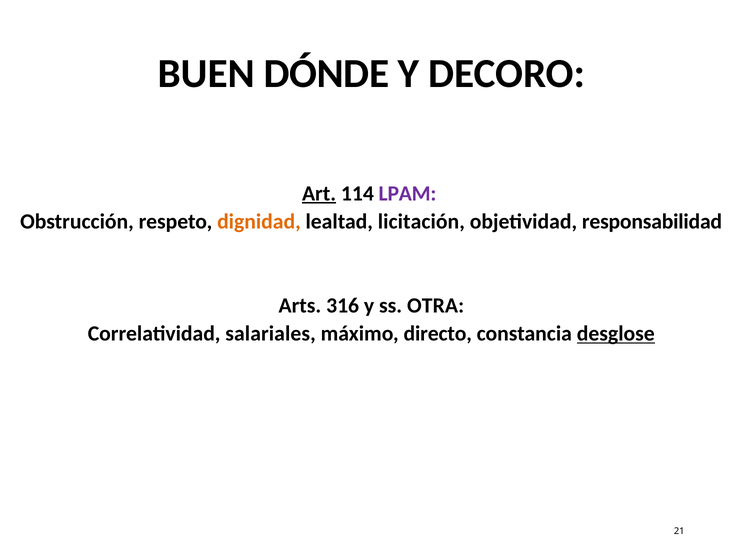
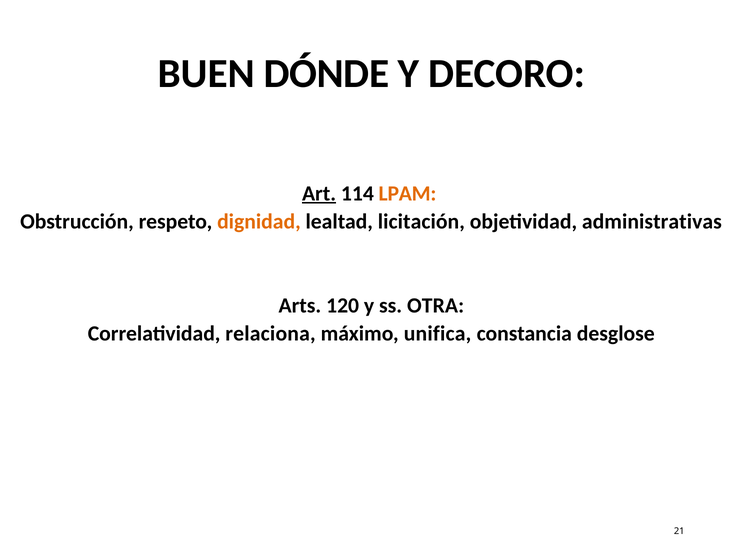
LPAM colour: purple -> orange (408, 194)
responsabilidad: responsabilidad -> administrativas (652, 222)
316: 316 -> 120 (343, 306)
salariales: salariales -> relaciona (270, 334)
directo: directo -> unifica (438, 334)
desglose underline: present -> none (616, 334)
